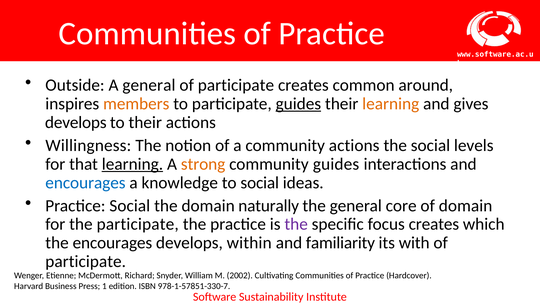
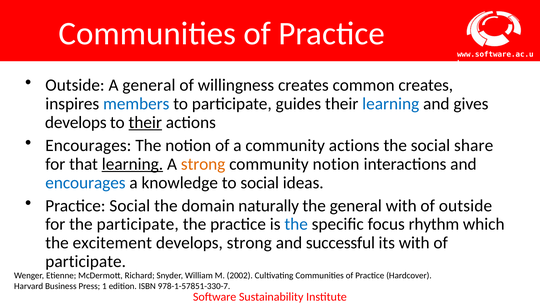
participate: participate -> willingness (236, 85)
common around: around -> creates (426, 85)
members colour: orange -> blue (136, 104)
guides underline: present -> none (298, 104)
learning colour: orange -> blue (391, 104)
their underline: none -> present (145, 122)
Willingness: Willingness -> Encourages (88, 145)
levels: levels -> share (474, 145)
community guides: guides -> notion (336, 164)
general core: core -> with (401, 206)
of domain: domain -> outside (466, 206)
the colour: purple -> blue (296, 224)
focus creates: creates -> rhythm (434, 224)
the encourages: encourages -> excitement (112, 243)
develops within: within -> strong (249, 243)
familiarity: familiarity -> successful (340, 243)
